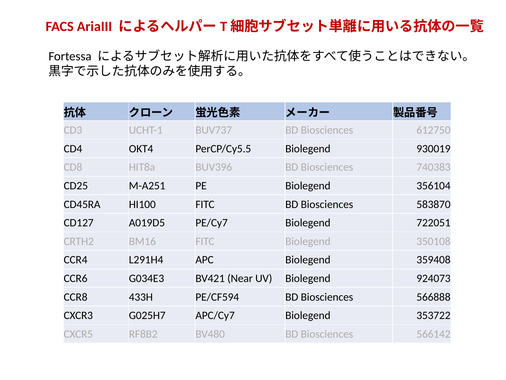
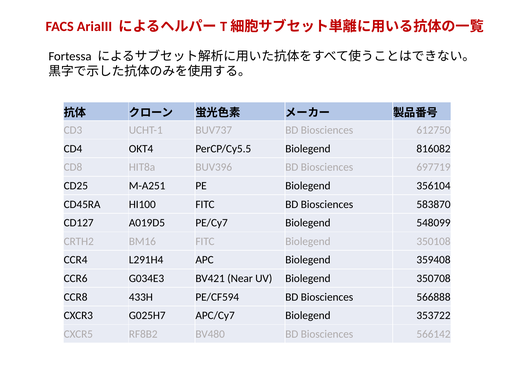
930019: 930019 -> 816082 (434, 149)
740383: 740383 -> 697719 (434, 167)
722051: 722051 -> 548099 (434, 223)
924073: 924073 -> 350708 (434, 278)
